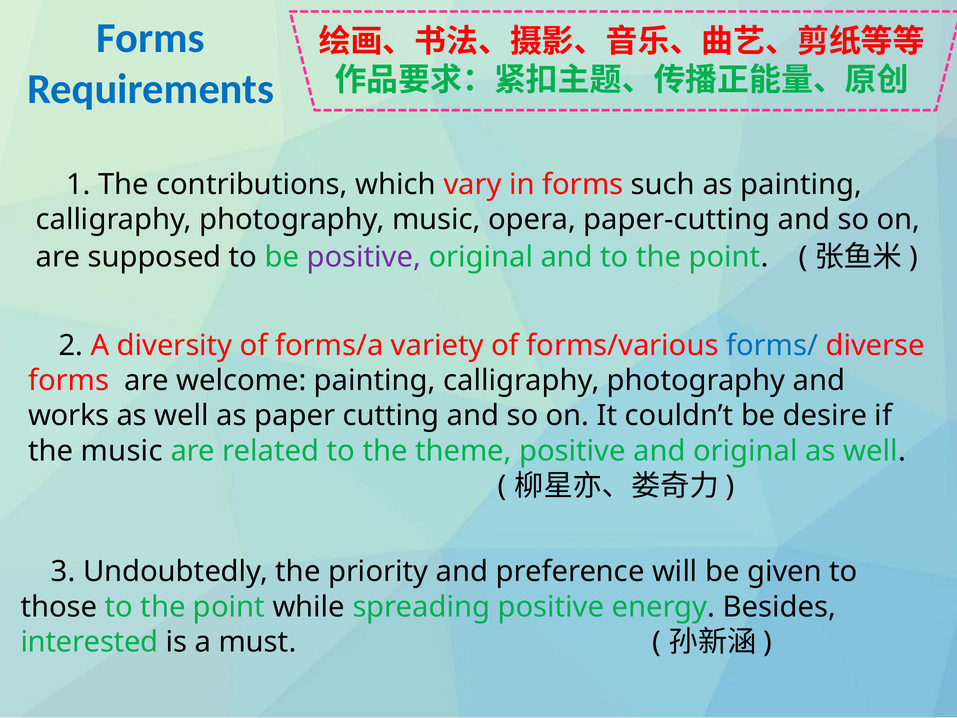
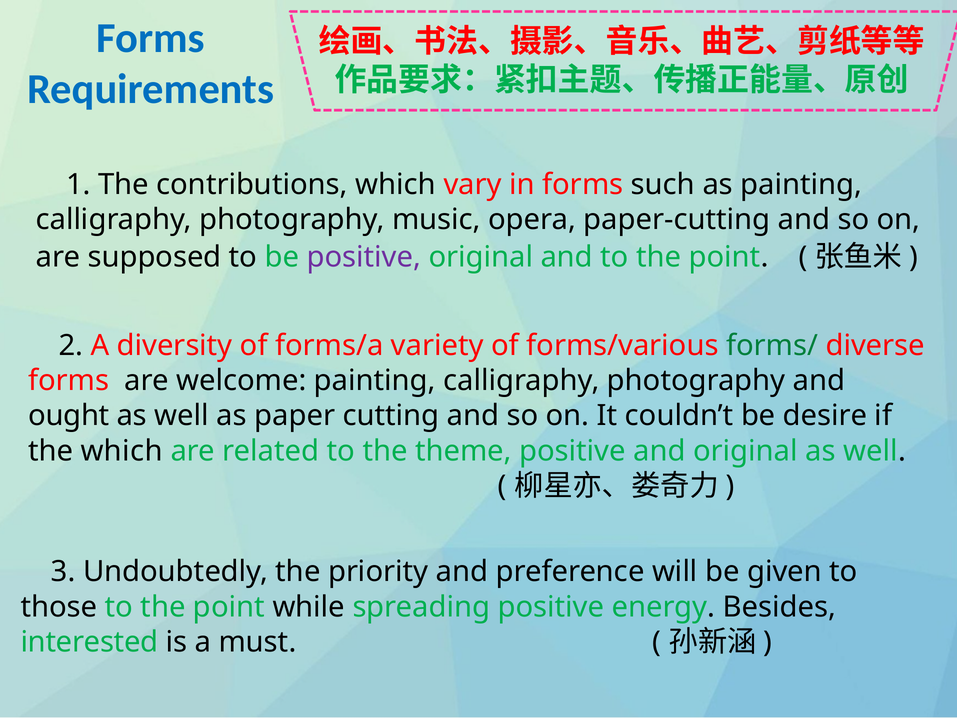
forms/ colour: blue -> green (772, 345)
works: works -> ought (69, 416)
the music: music -> which (122, 451)
